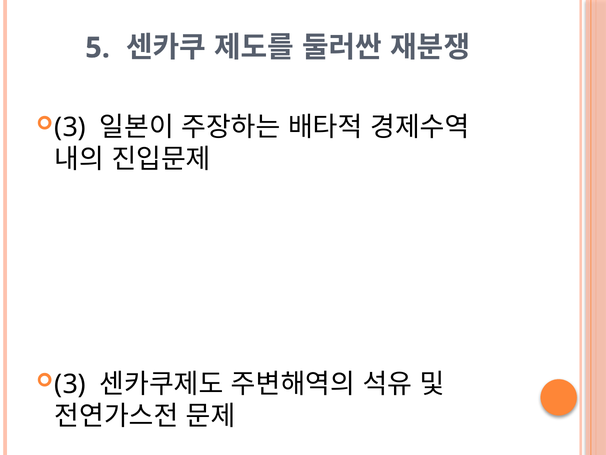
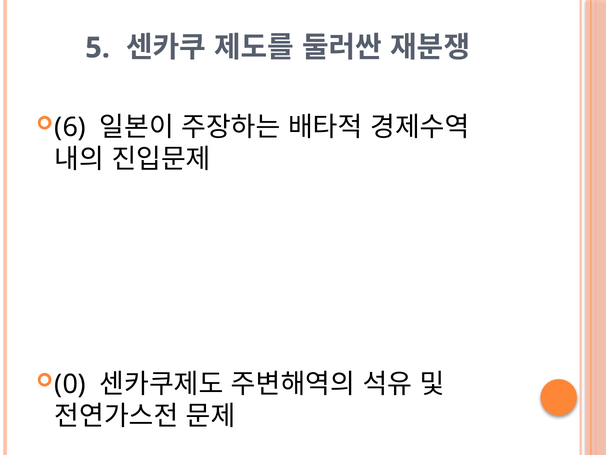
3: 3 -> 6 (70, 127)
3: 3 -> 0 (70, 384)
